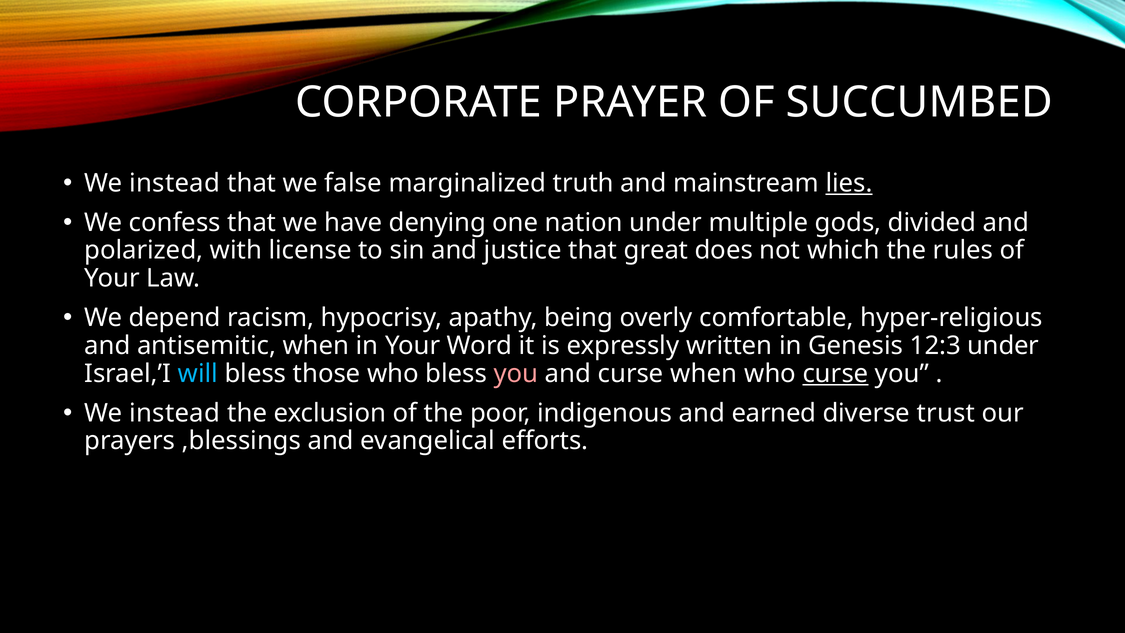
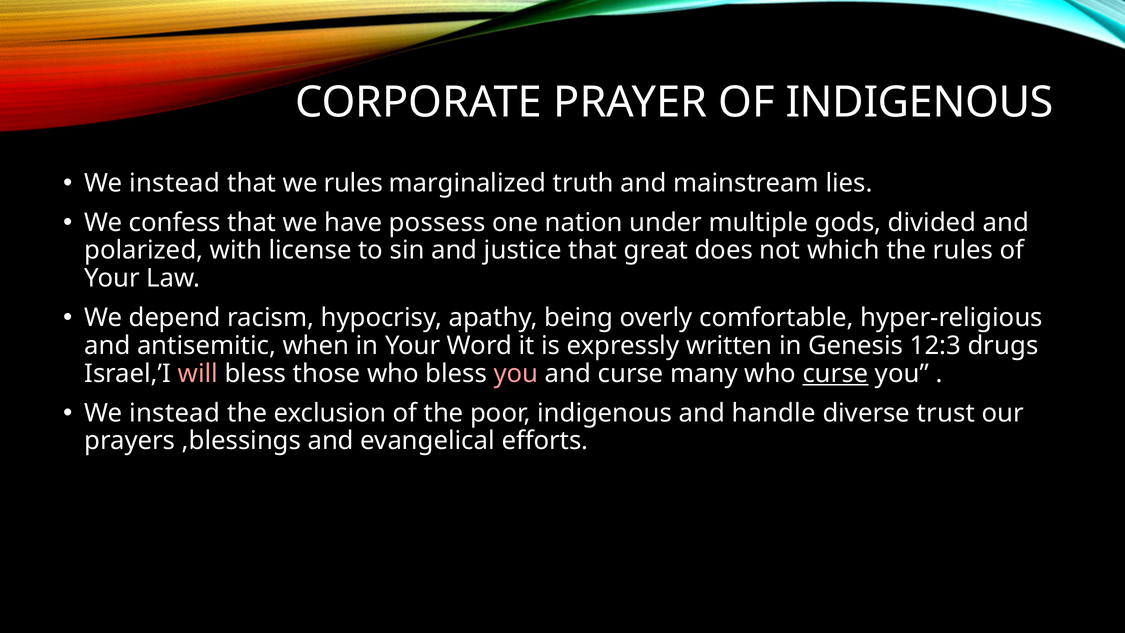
OF SUCCUMBED: SUCCUMBED -> INDIGENOUS (920, 102)
we false: false -> rules (353, 183)
lies underline: present -> none (849, 183)
denying: denying -> possess (437, 223)
12:3 under: under -> drugs (1003, 346)
will colour: light blue -> pink (198, 373)
curse when: when -> many (704, 373)
earned: earned -> handle (774, 413)
